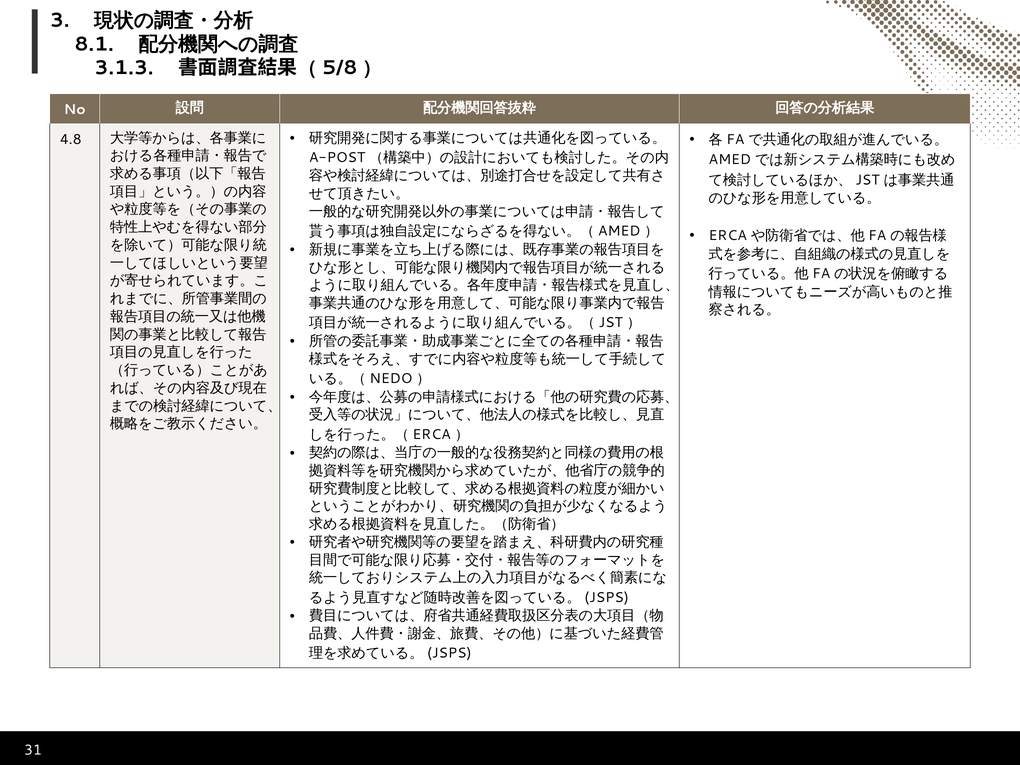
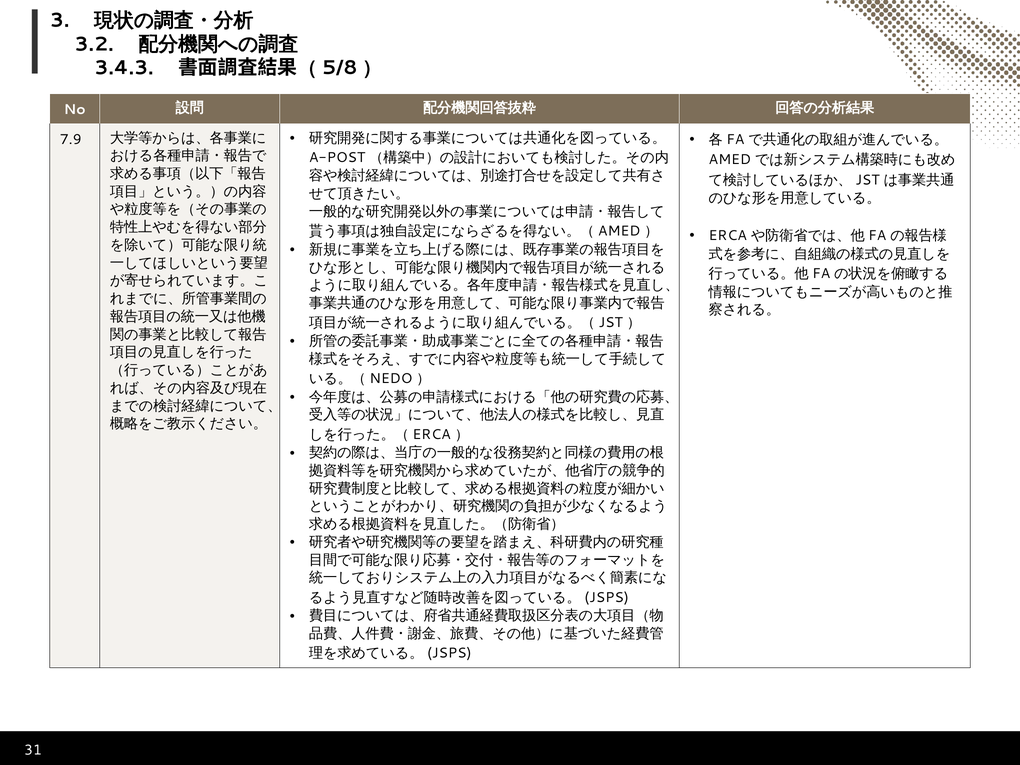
8.1: 8.1 -> 3.2 (94, 44)
3.1.3: 3.1.3 -> 3.4.3 (124, 68)
4.8: 4.8 -> 7.9 (71, 140)
